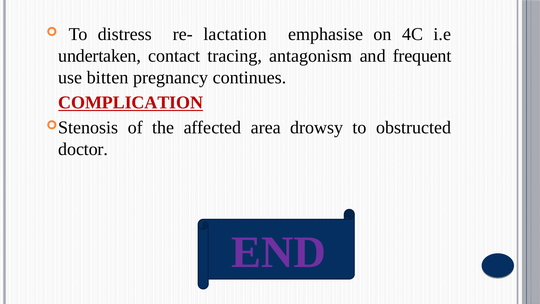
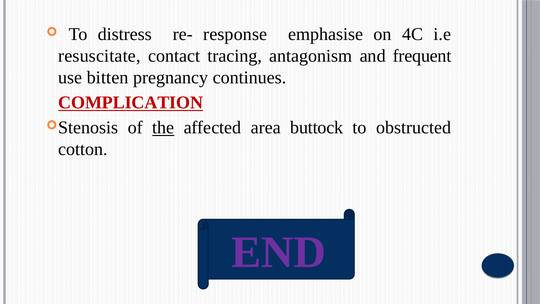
lactation: lactation -> response (235, 34)
undertaken: undertaken -> resuscitate (99, 56)
the underline: none -> present (163, 128)
drowsy: drowsy -> buttock (317, 128)
doctor: doctor -> cotton (83, 149)
